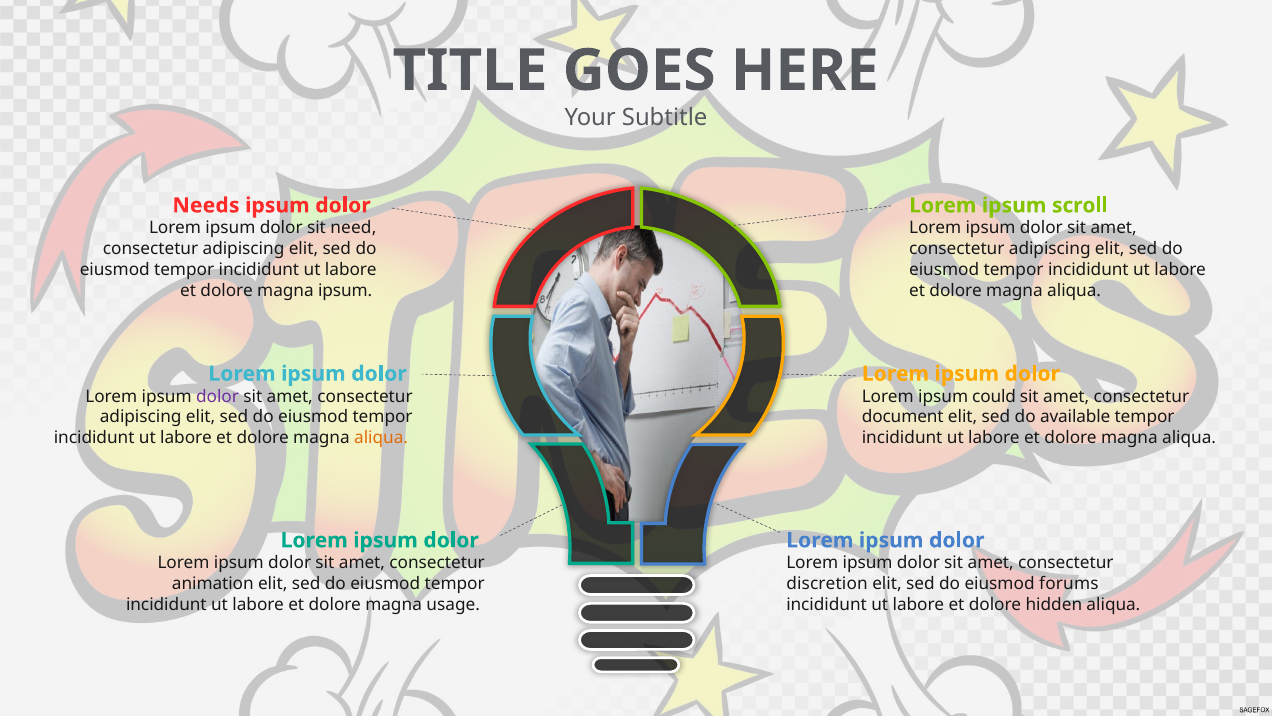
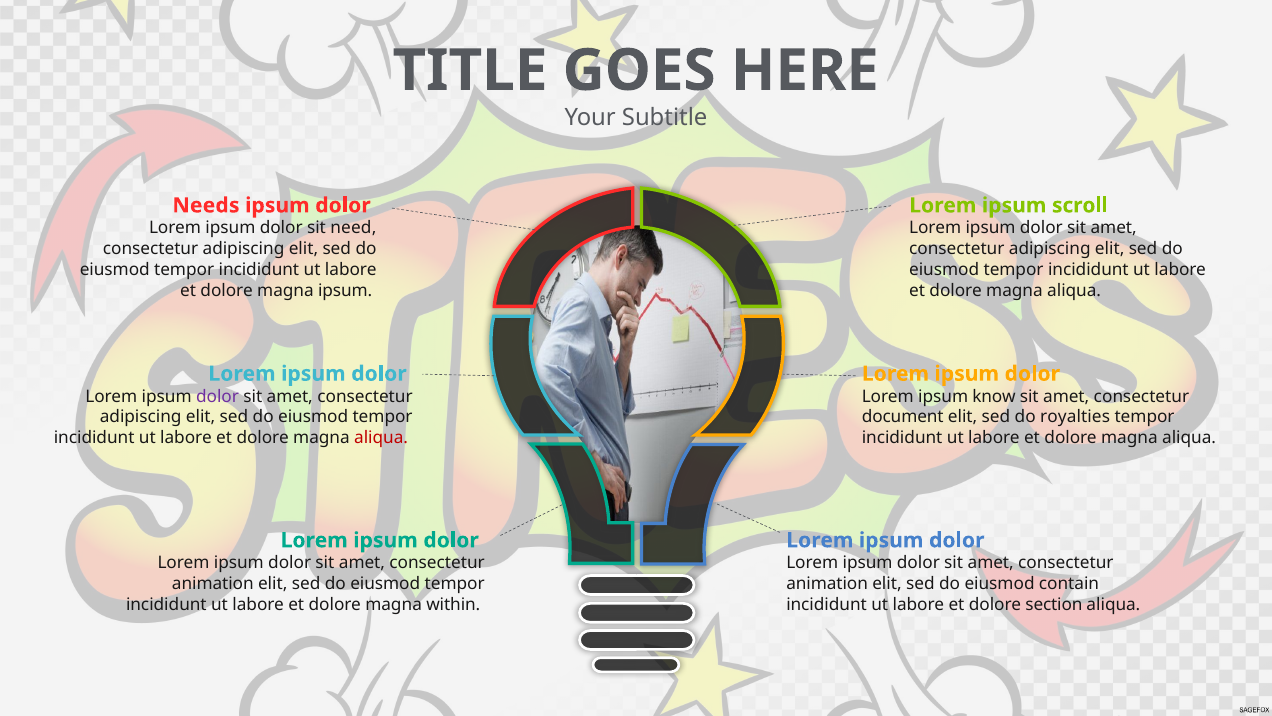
could: could -> know (994, 396)
available: available -> royalties (1075, 417)
aliqua colour: orange -> red (381, 438)
discretion: discretion -> animation (827, 583)
forums: forums -> contain (1069, 583)
usage: usage -> within (453, 604)
hidden: hidden -> section (1054, 604)
